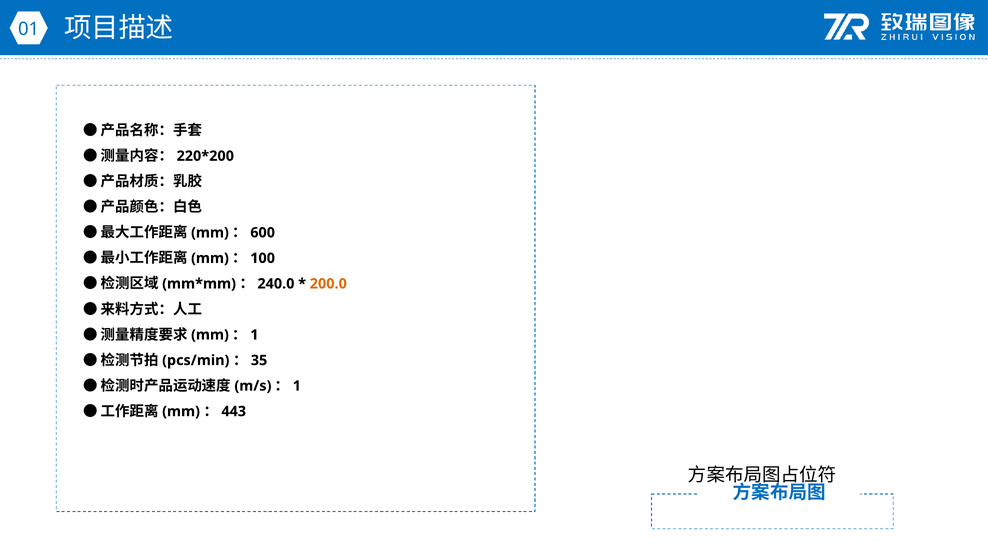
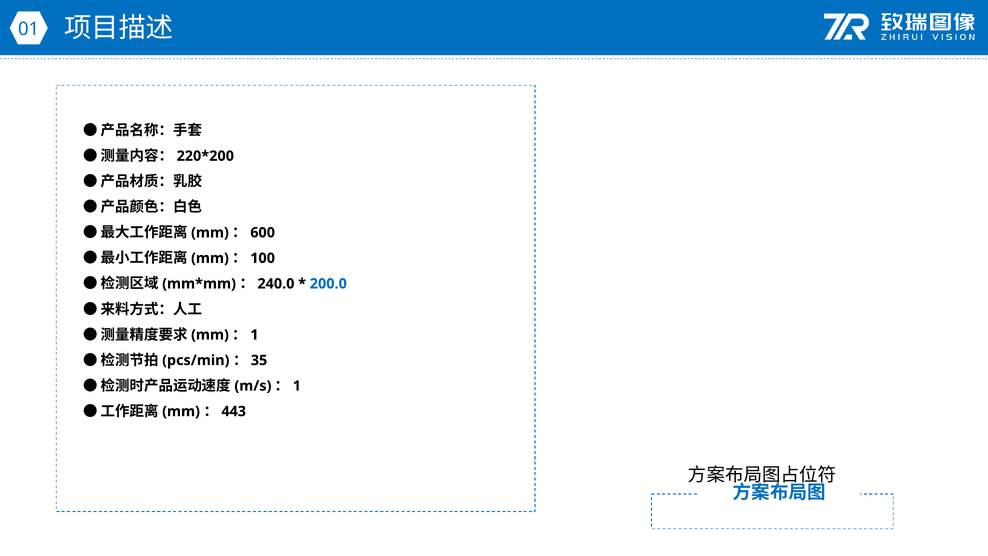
200.0 colour: orange -> blue (328, 284)
